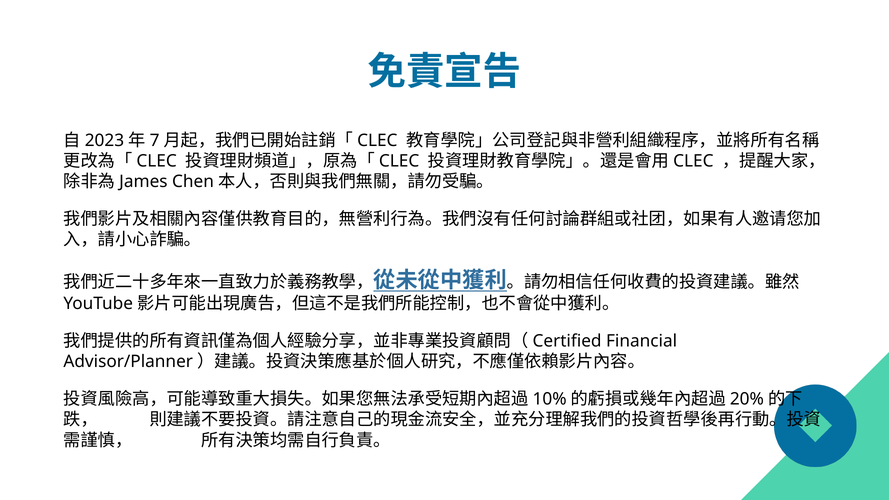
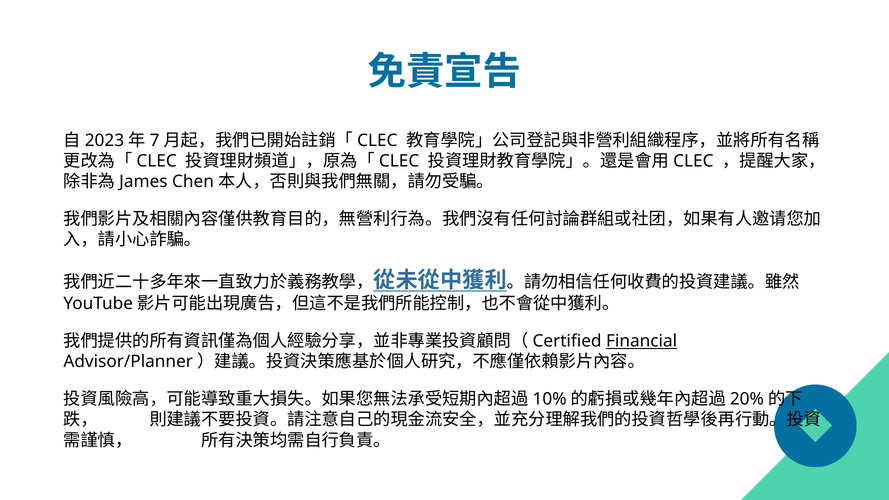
Financial underline: none -> present (642, 341)
